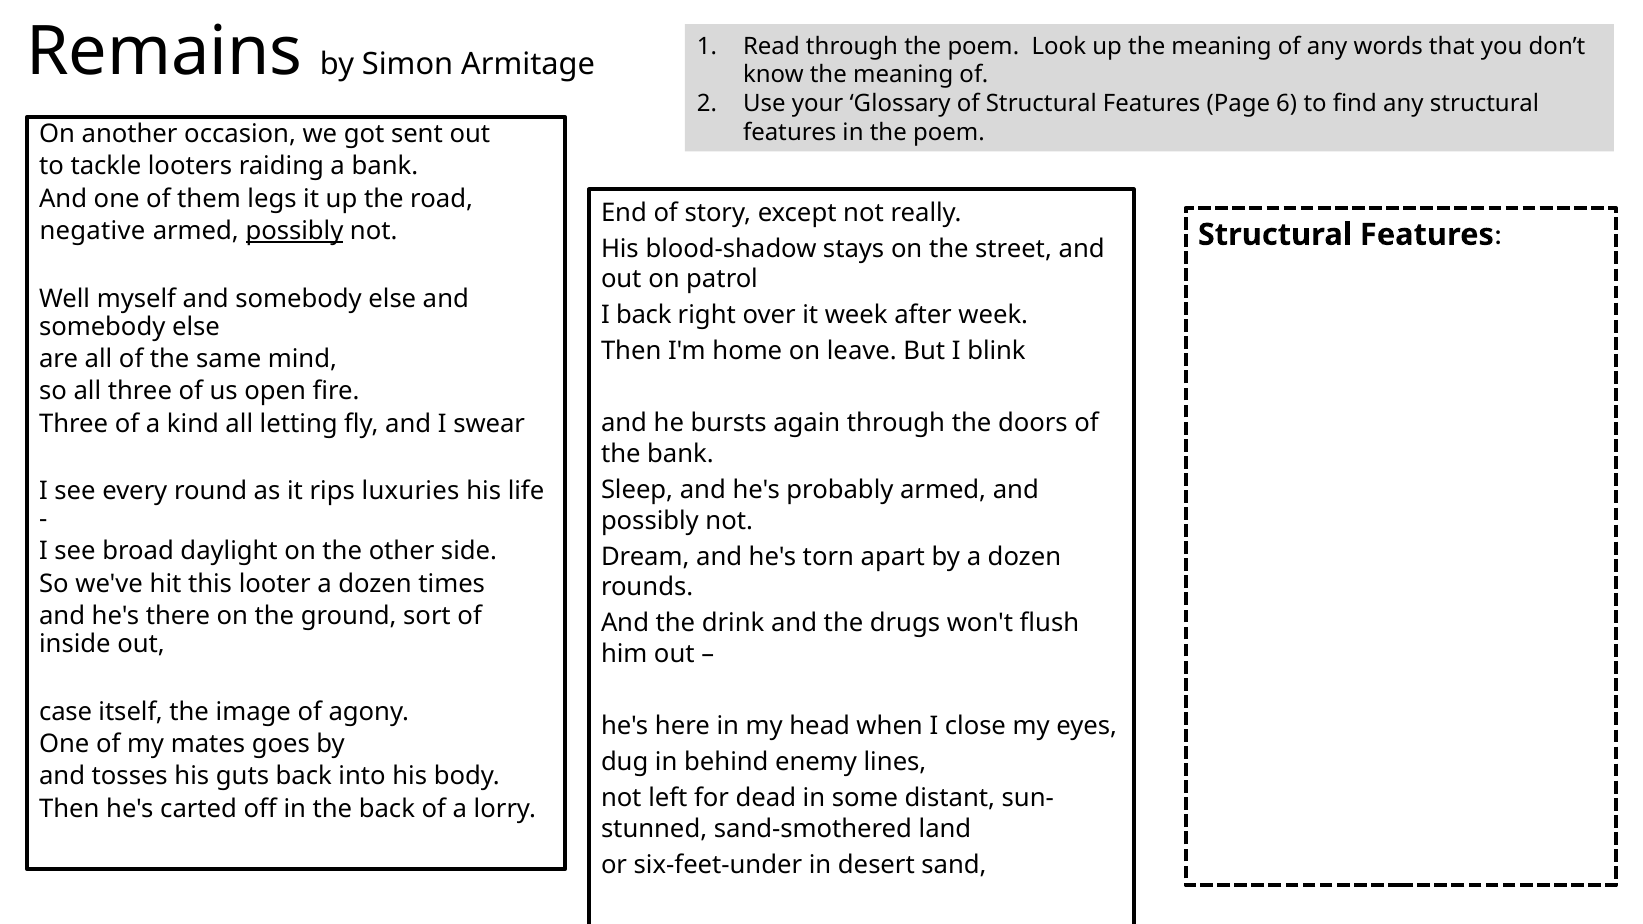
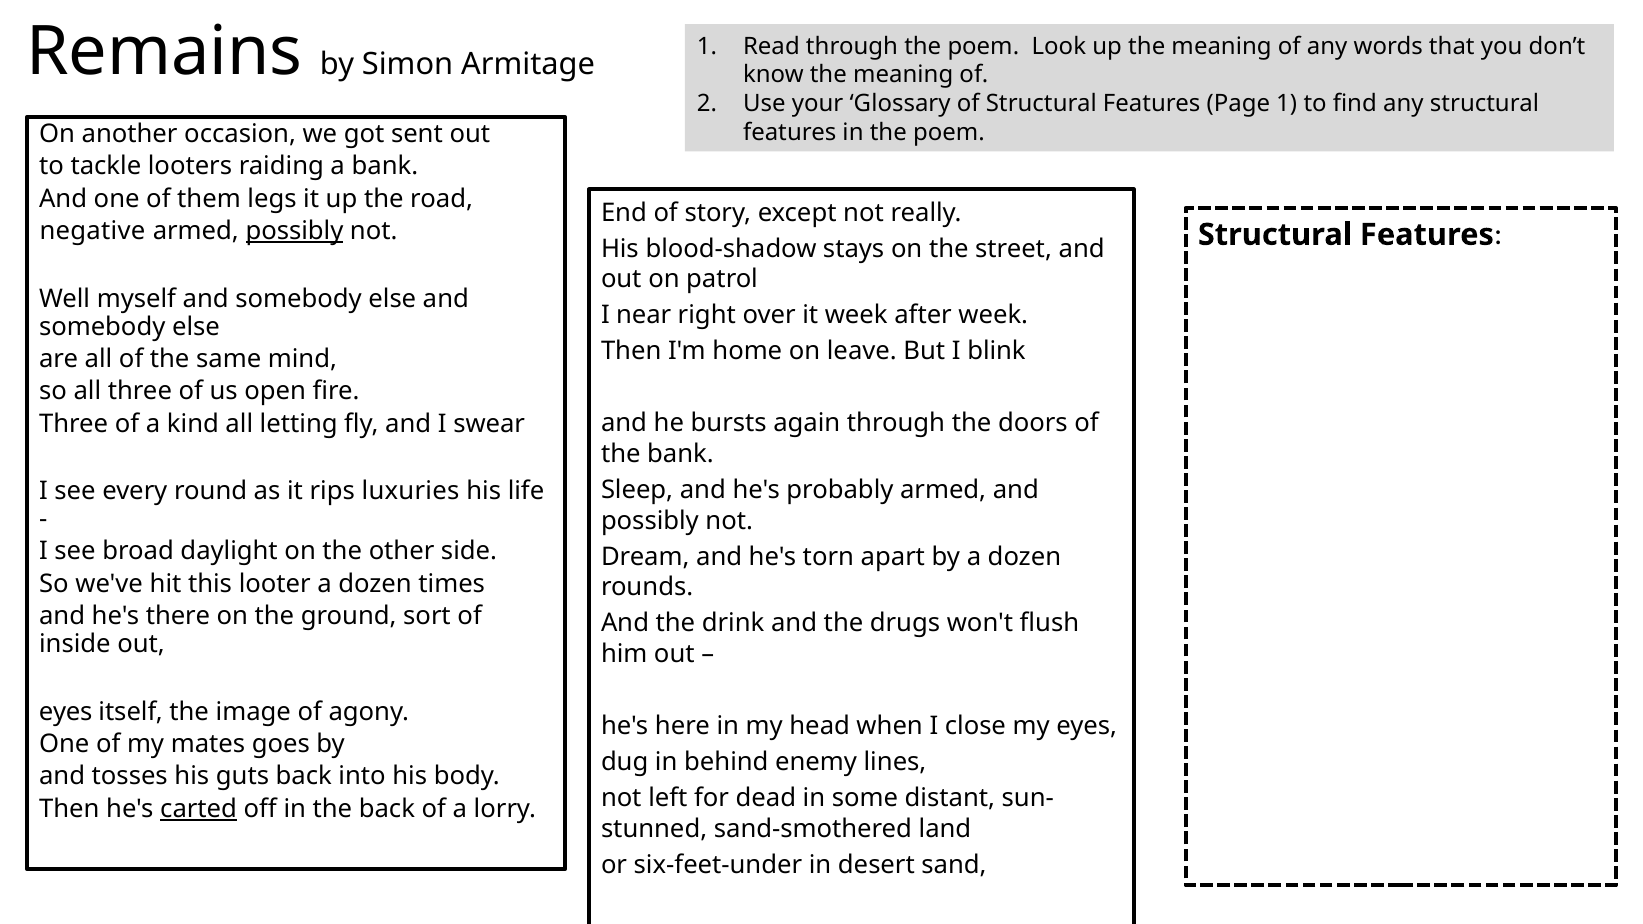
Page 6: 6 -> 1 (1287, 104)
I back: back -> near (644, 315)
case: case -> eyes (66, 712)
carted underline: none -> present (199, 809)
